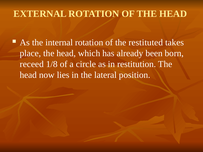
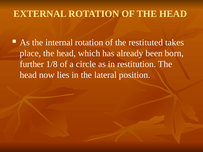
receed: receed -> further (32, 64)
